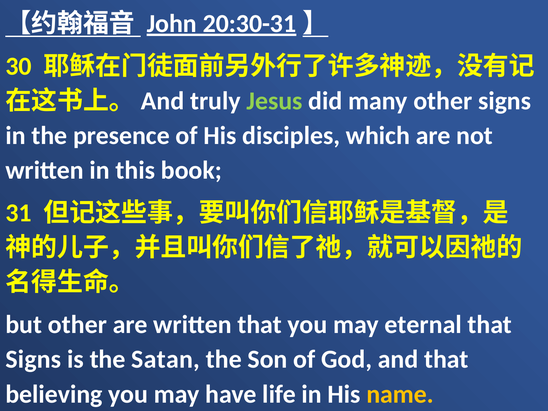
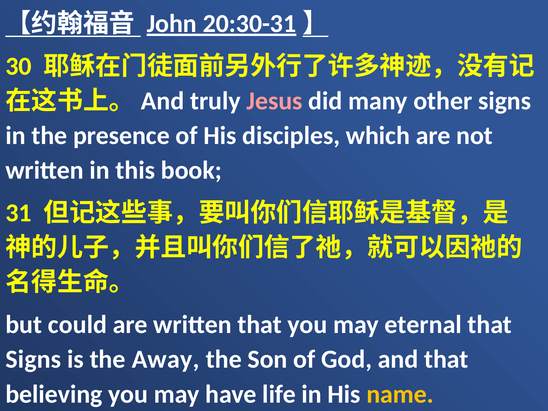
Jesus colour: light green -> pink (275, 101)
but other: other -> could (77, 325)
Satan: Satan -> Away (166, 359)
